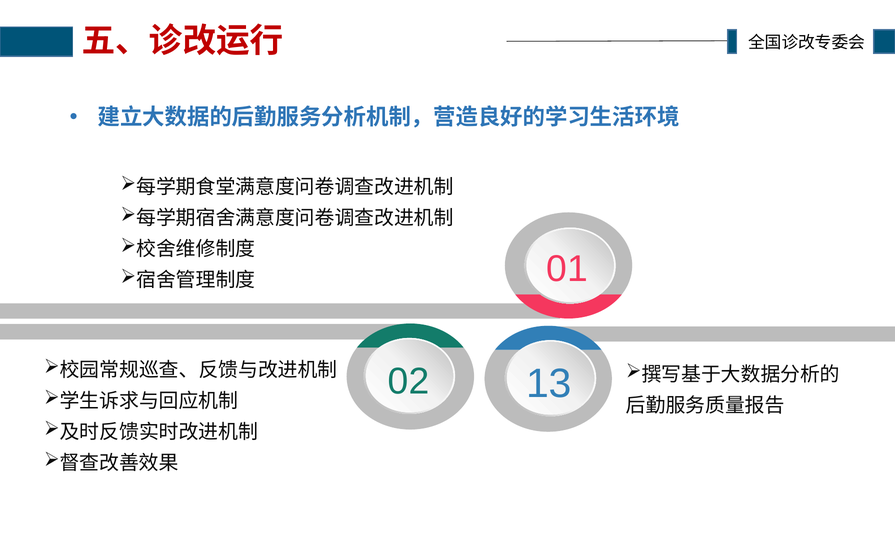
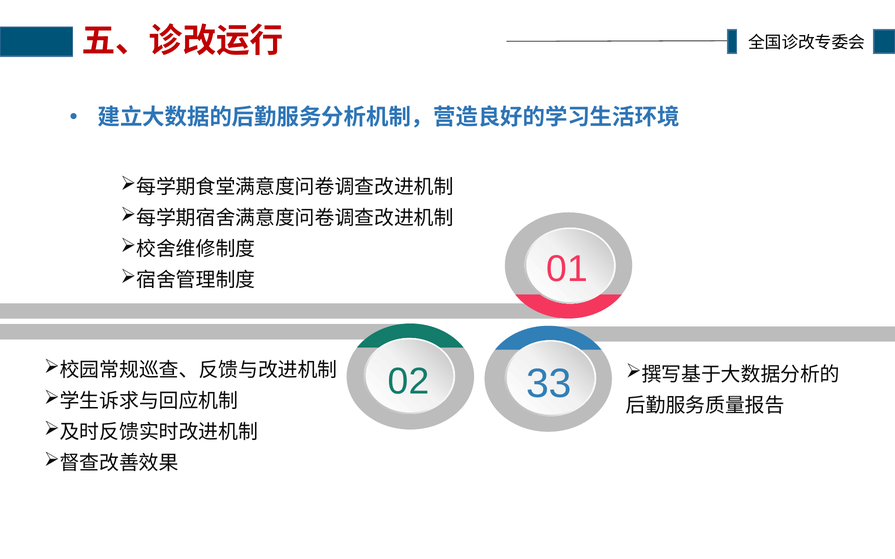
13: 13 -> 33 (549, 384)
